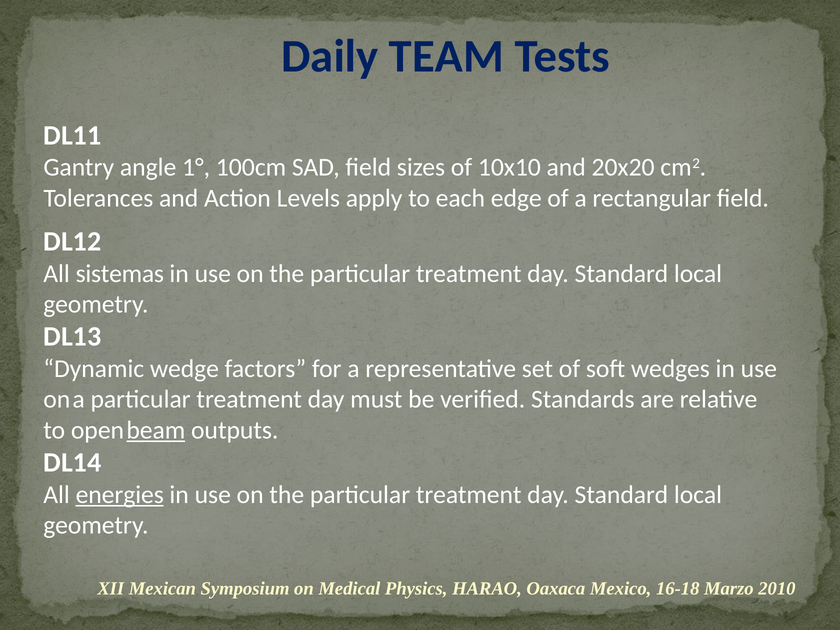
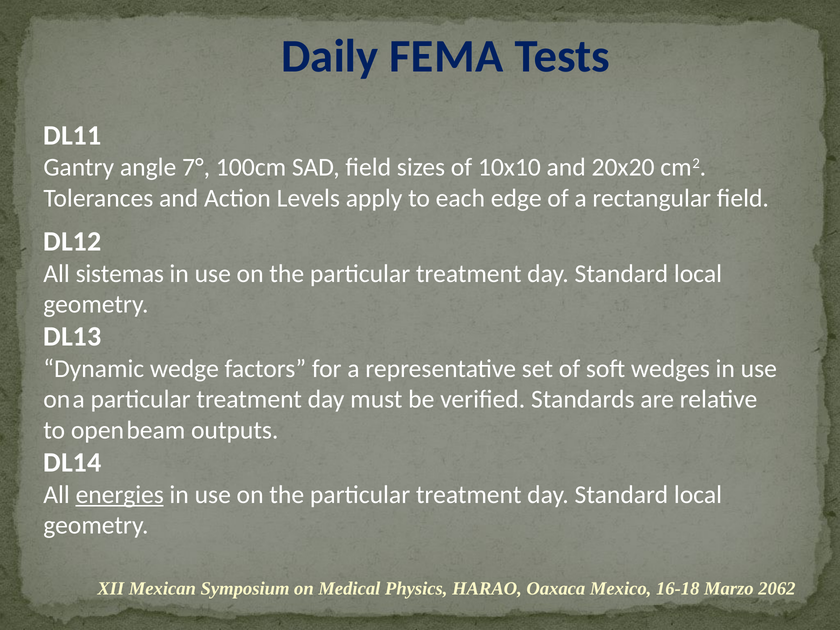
TEAM: TEAM -> FEMA (446, 56)
1°: 1° -> 7° (196, 168)
beam underline: present -> none (156, 430)
2010: 2010 -> 2062 (777, 589)
